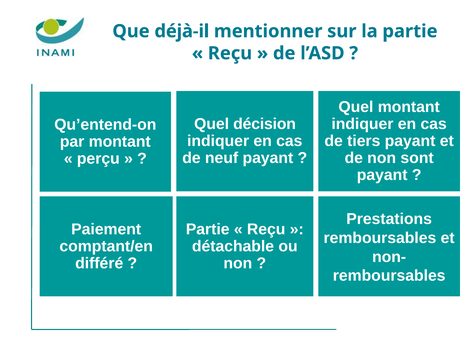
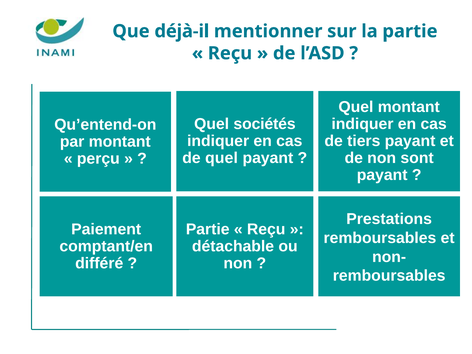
décision: décision -> sociétés (265, 124)
de neuf: neuf -> quel (222, 158)
